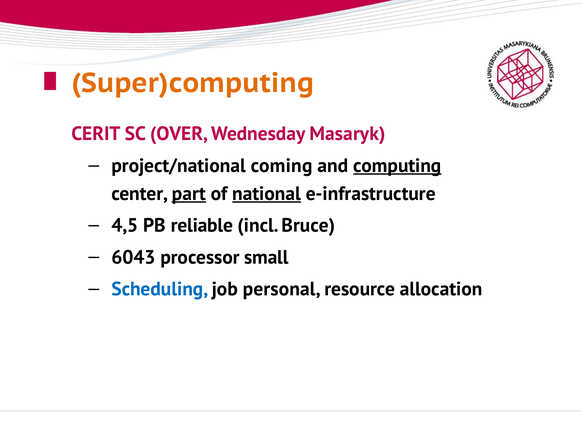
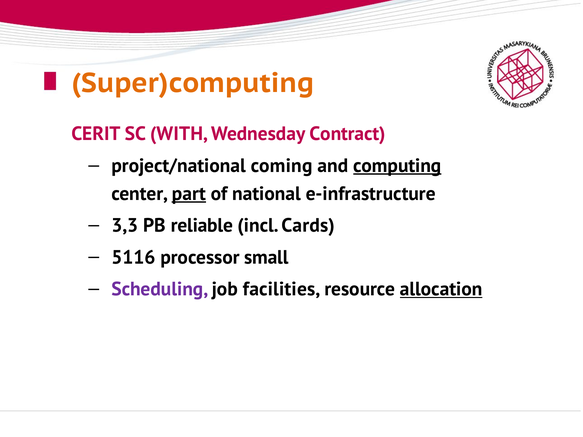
OVER: OVER -> WITH (179, 134)
Masaryk: Masaryk -> Contract (348, 134)
national underline: present -> none (267, 194)
4,5: 4,5 -> 3,3 (125, 226)
Bruce: Bruce -> Cards (308, 226)
6043: 6043 -> 5116 (133, 257)
Scheduling colour: blue -> purple (160, 289)
personal: personal -> facilities (282, 289)
allocation underline: none -> present (441, 289)
